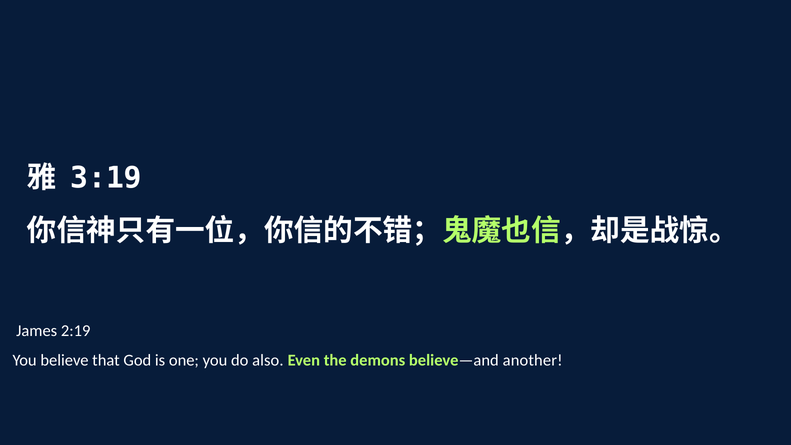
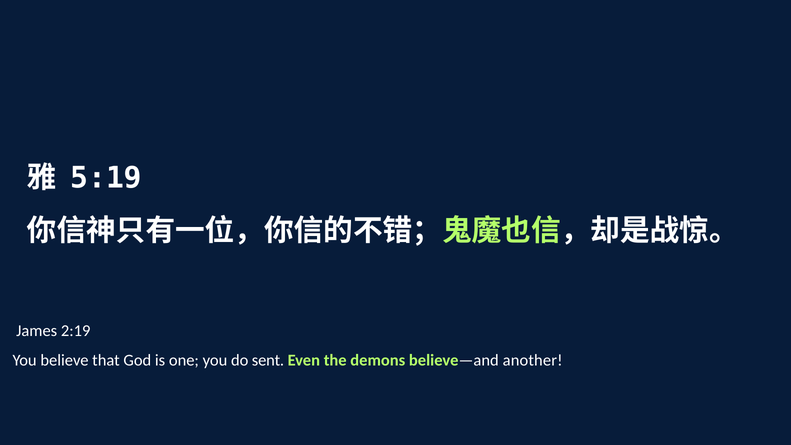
3:19: 3:19 -> 5:19 (106, 178)
also: also -> sent (268, 360)
